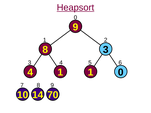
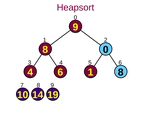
Heapsort underline: present -> none (75, 8)
8 3: 3 -> 0 (106, 50)
4 1: 1 -> 6 (60, 72)
1 0: 0 -> 8 (121, 72)
70: 70 -> 19 (53, 95)
